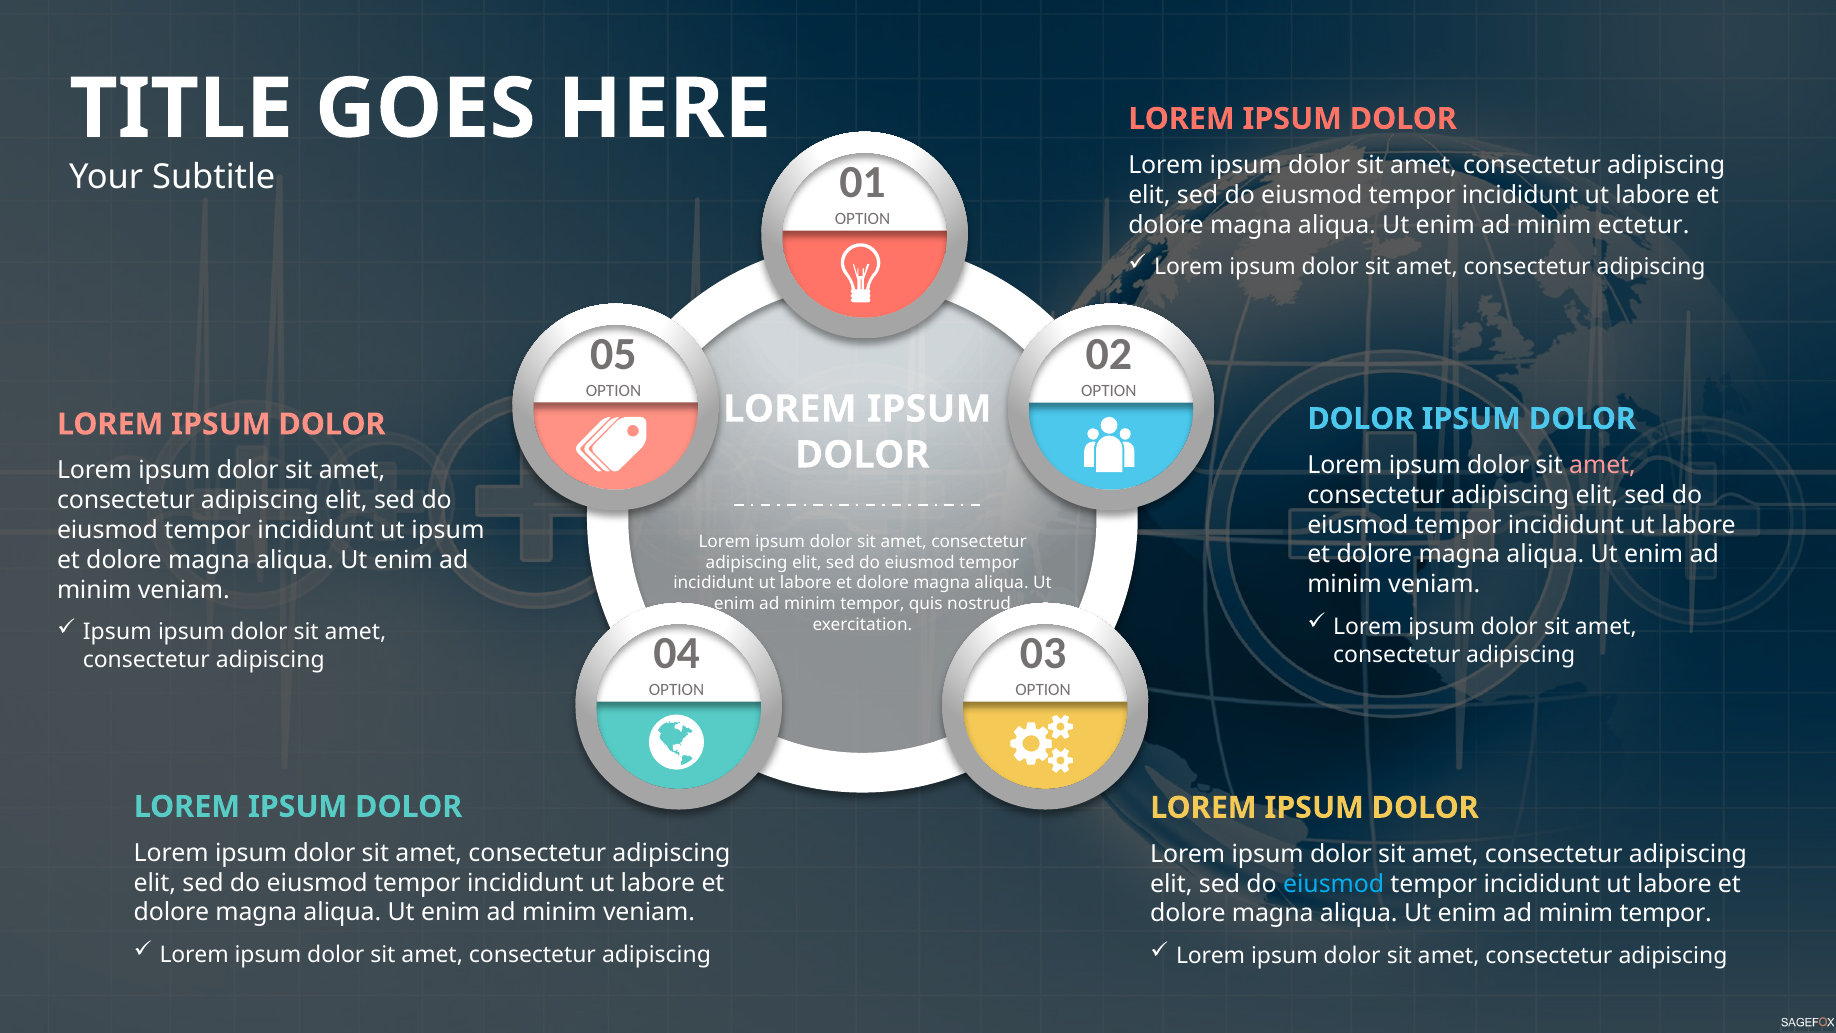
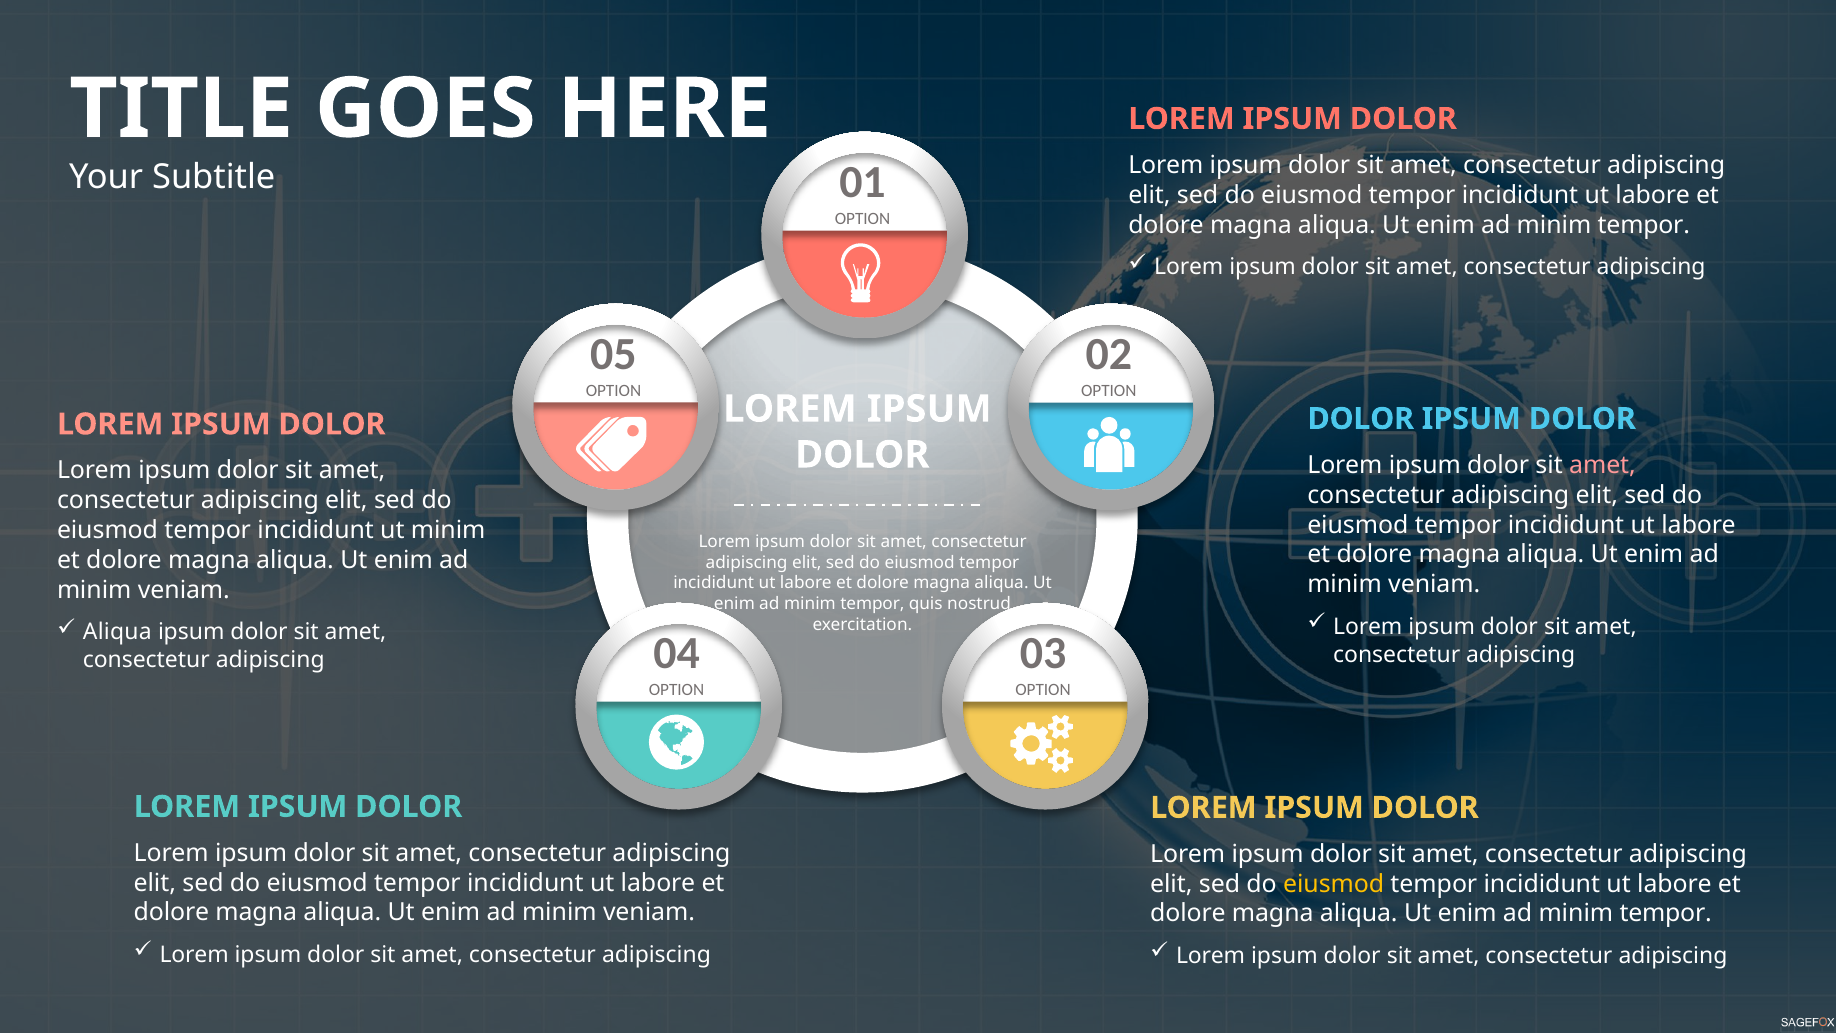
ectetur: ectetur -> tempor (1644, 225)
ut ipsum: ipsum -> minim (448, 530)
Ipsum: Ipsum -> Aliqua (117, 632)
eiusmod colour: light blue -> yellow (1334, 884)
